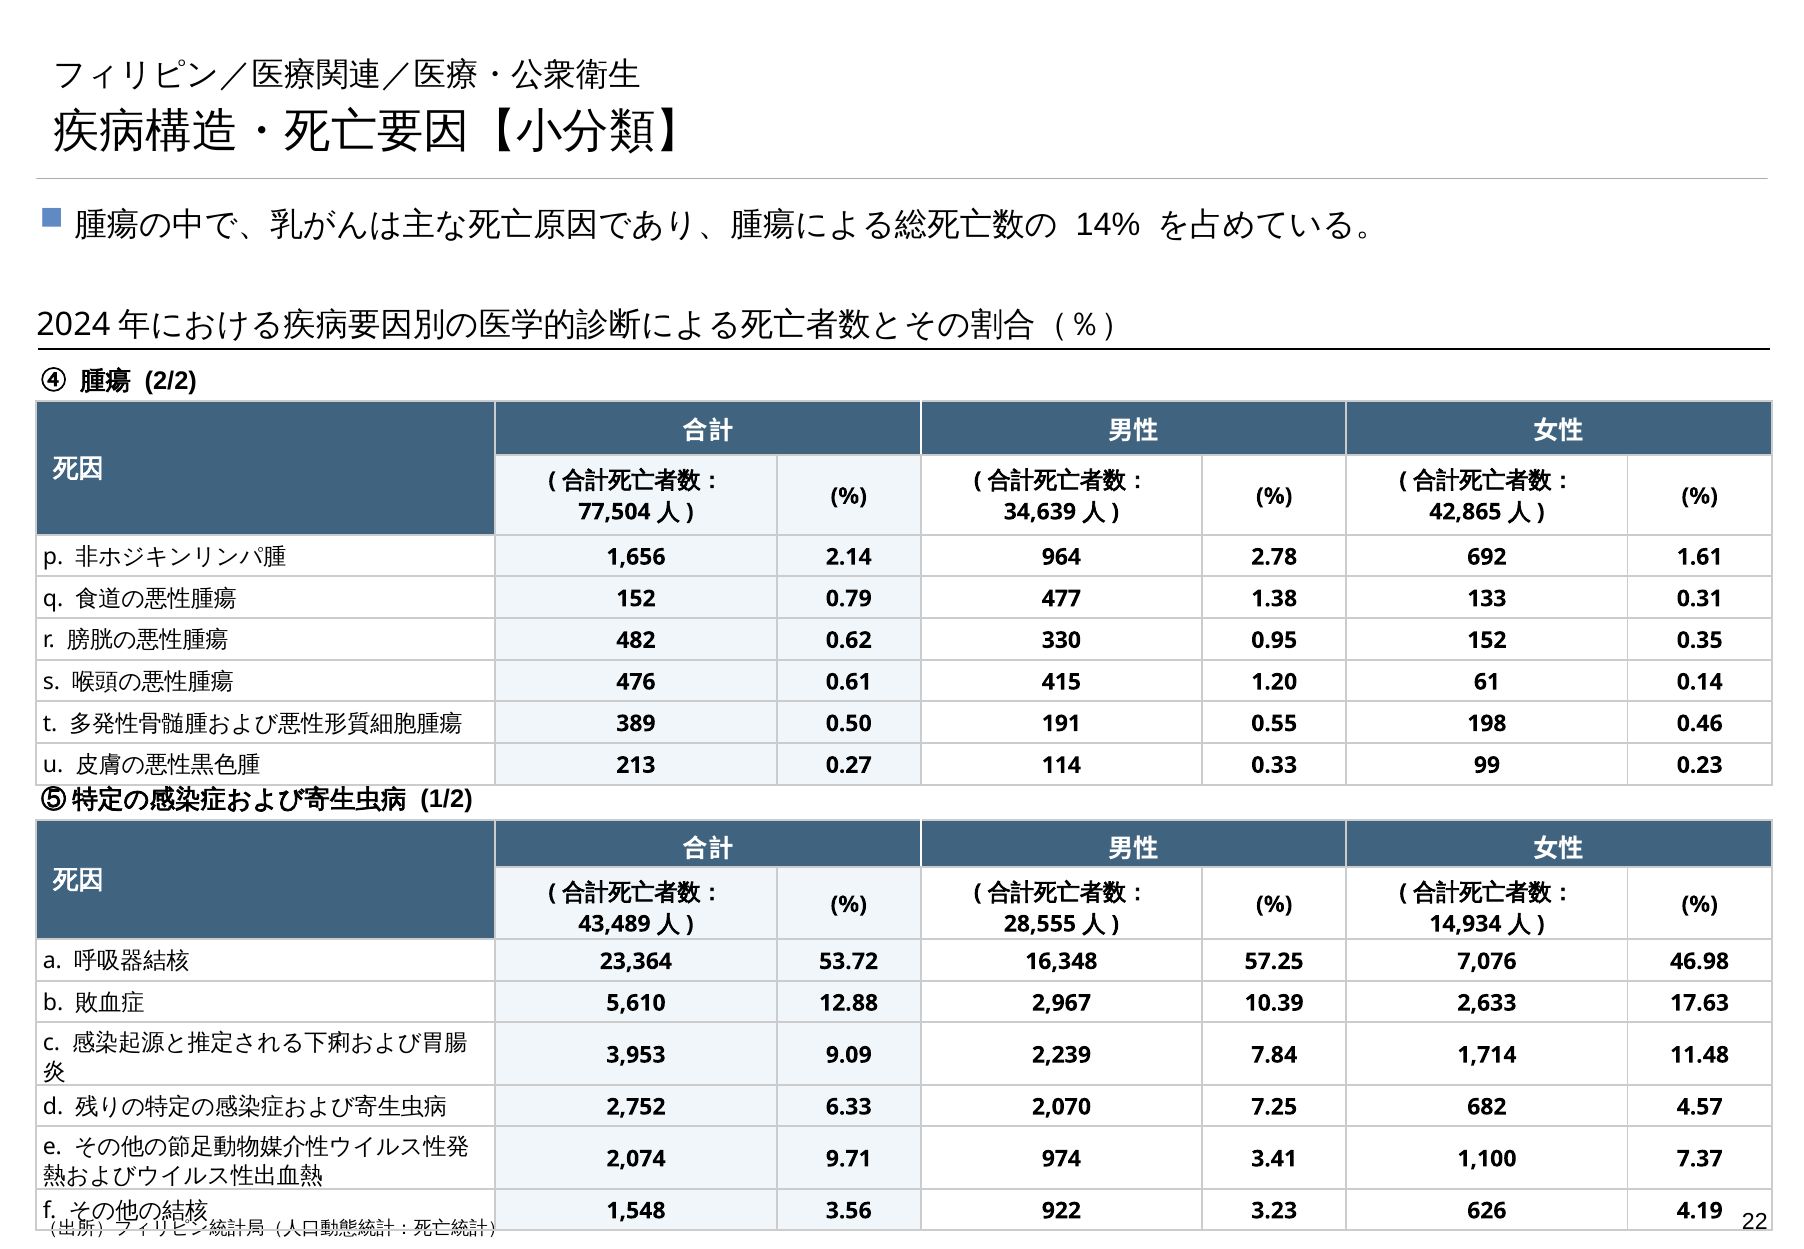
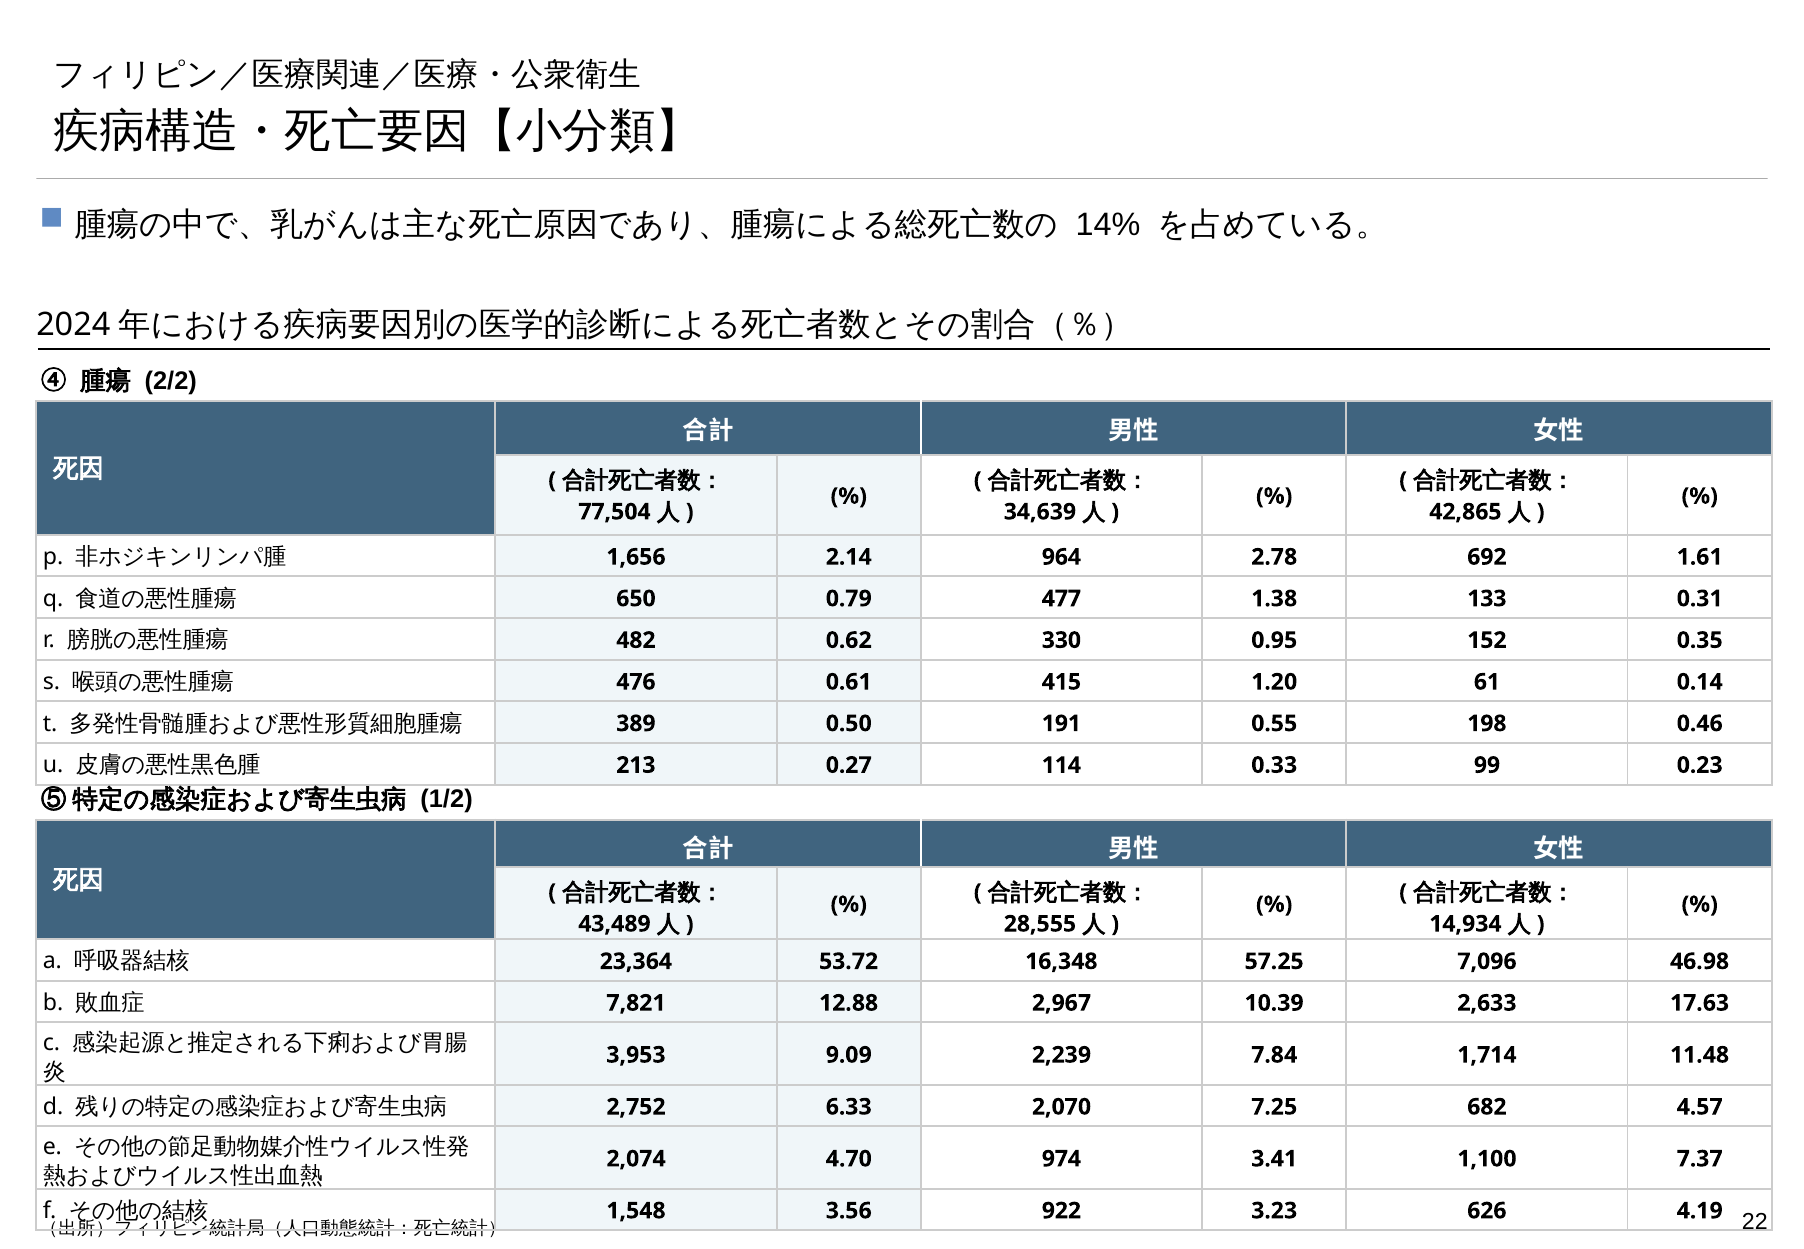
152: 152 -> 650 (636, 599)
7,076: 7,076 -> 7,096 (1487, 961)
5,610: 5,610 -> 7,821 (636, 1003)
9.71: 9.71 -> 4.70 (849, 1159)
